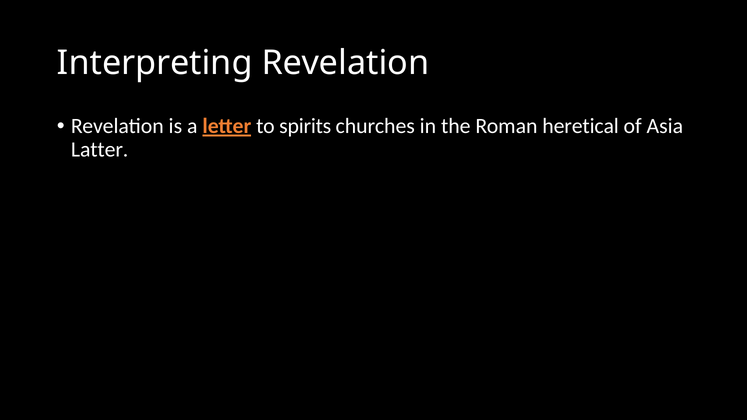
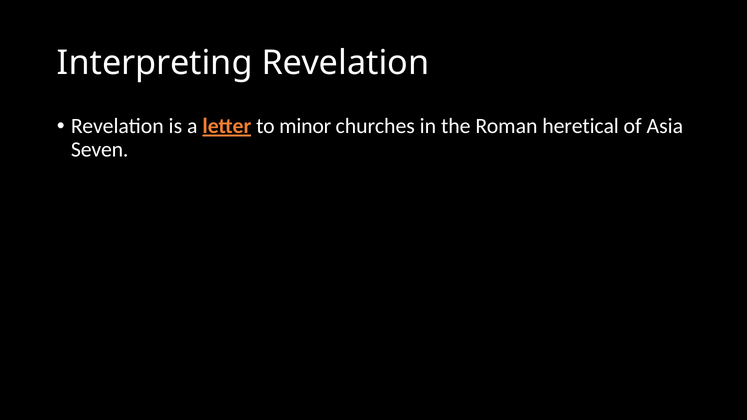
spirits: spirits -> minor (305, 126)
Latter: Latter -> Seven (100, 150)
